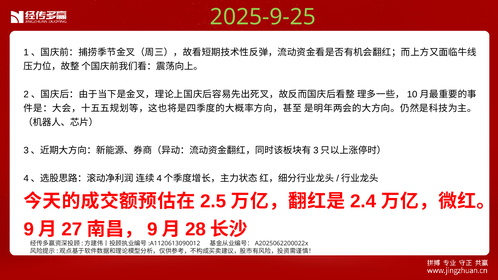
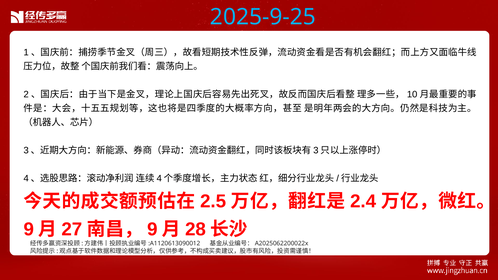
2025-9-25 colour: light green -> light blue (263, 17)
